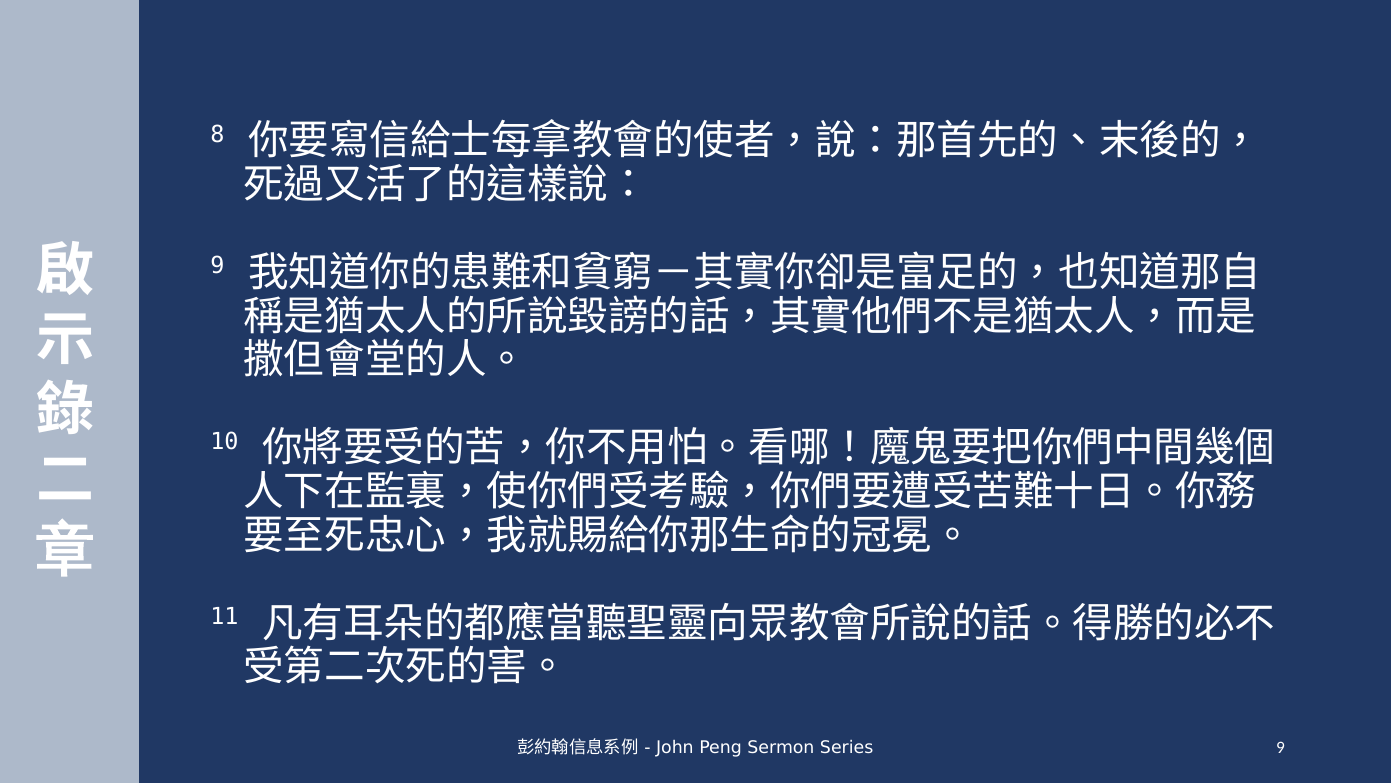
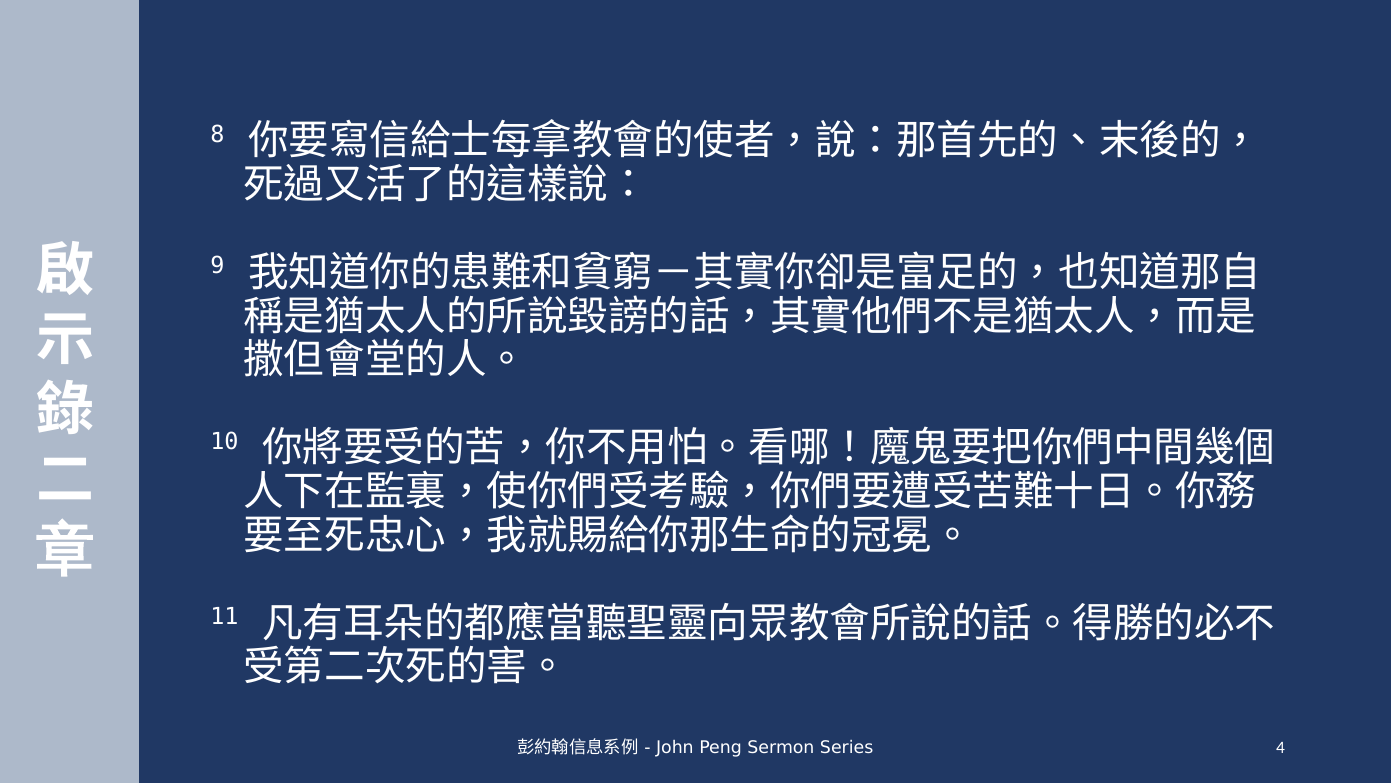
9: 9 -> 4 (1281, 747)
